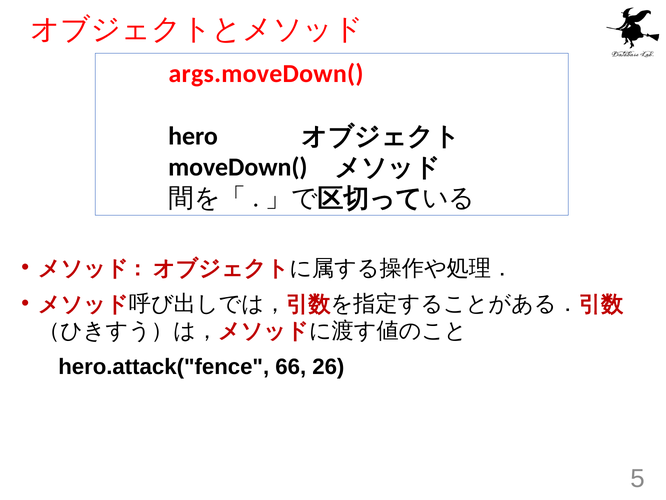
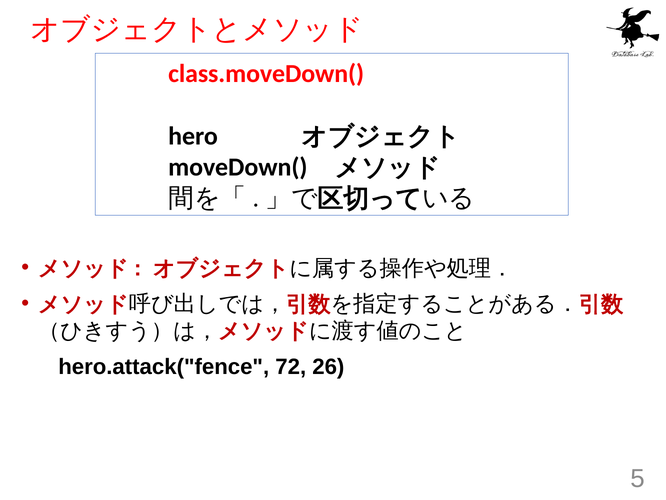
args.moveDown(: args.moveDown( -> class.moveDown( (266, 74)
66: 66 -> 72 (291, 366)
